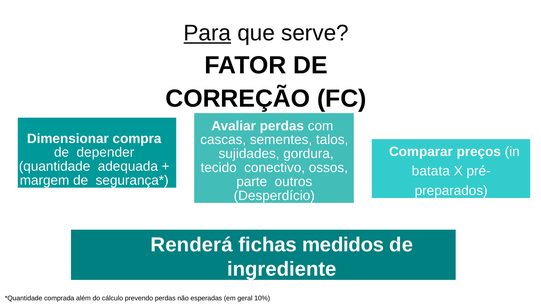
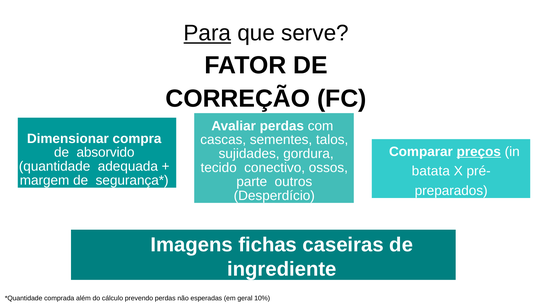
preços underline: none -> present (479, 152)
depender: depender -> absorvido (106, 153)
Renderá: Renderá -> Imagens (192, 245)
medidos: medidos -> caseiras (343, 245)
